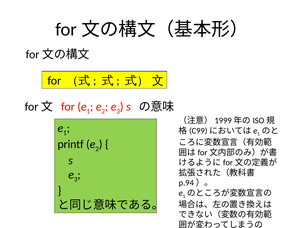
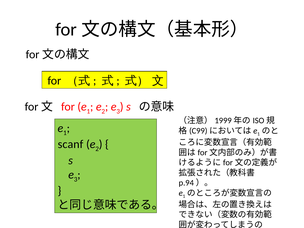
printf: printf -> scanf (70, 144)
